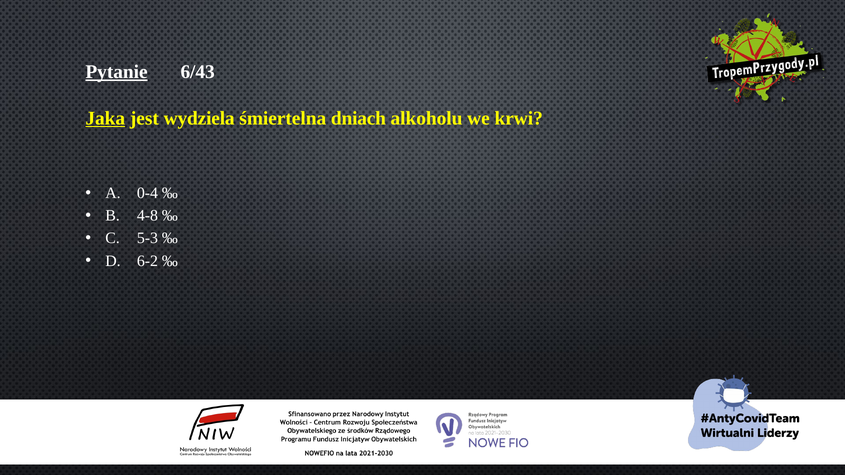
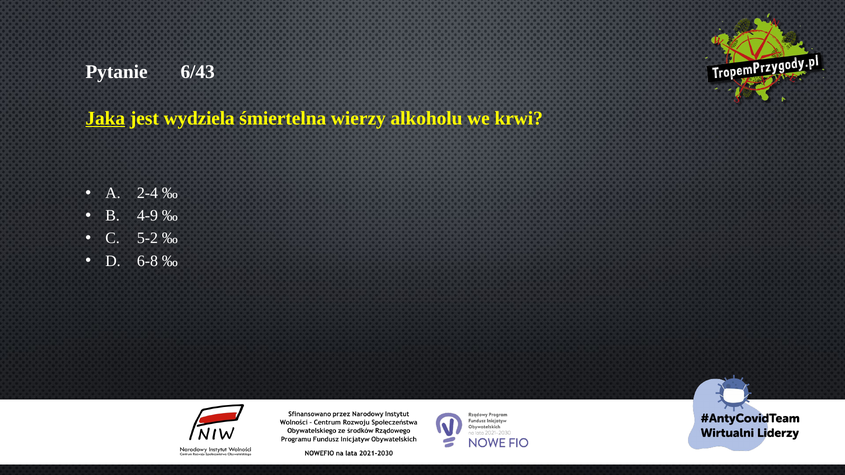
Pytanie underline: present -> none (117, 72)
dniach: dniach -> wierzy (358, 118)
0-4: 0-4 -> 2-4 (147, 193)
4-8: 4-8 -> 4-9 (147, 216)
5-3: 5-3 -> 5-2 (147, 238)
6-2: 6-2 -> 6-8 (147, 261)
